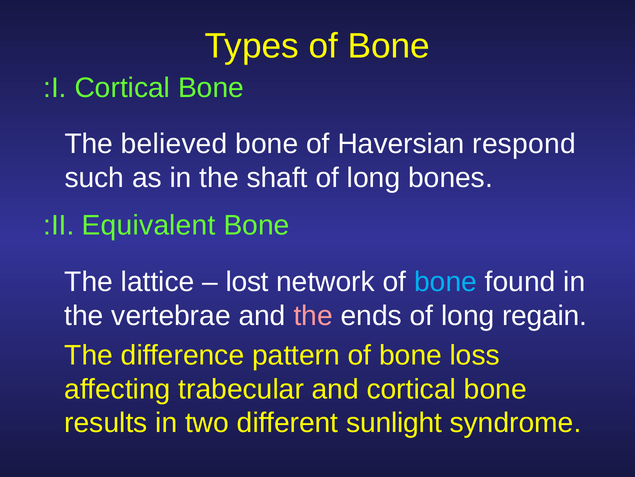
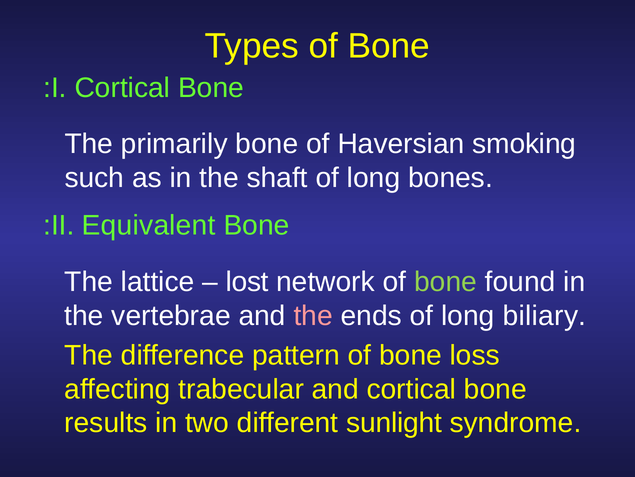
believed: believed -> primarily (174, 144)
respond: respond -> smoking (524, 144)
bone colour: light blue -> light green (446, 281)
regain: regain -> biliary (545, 315)
